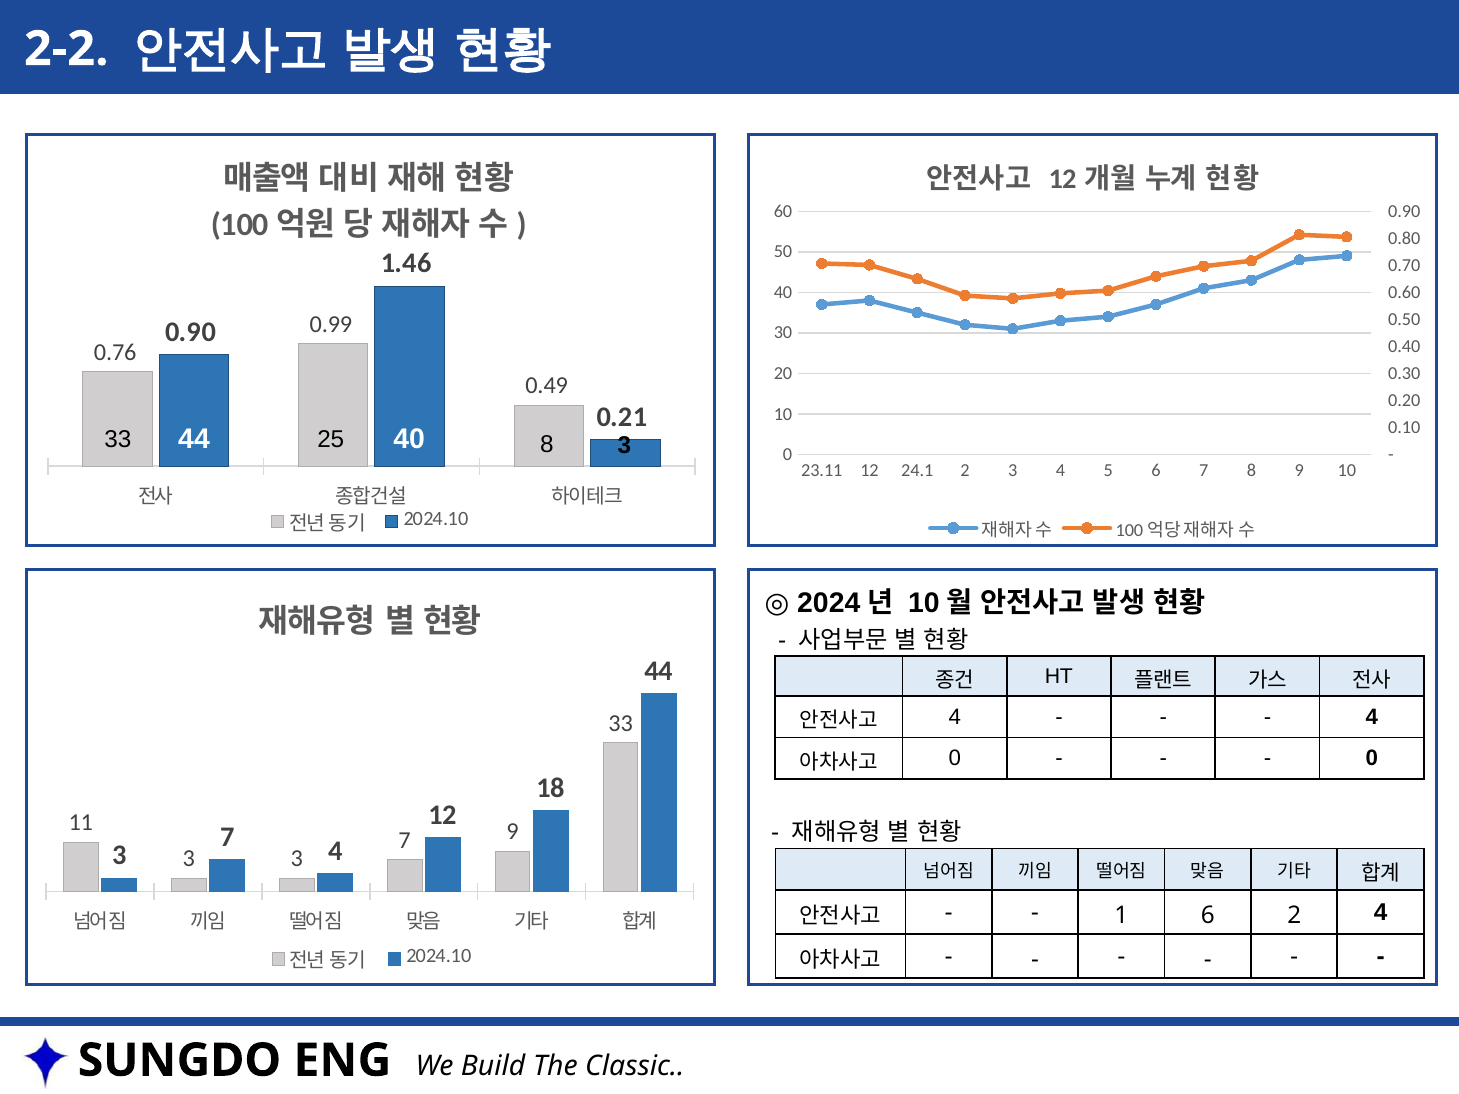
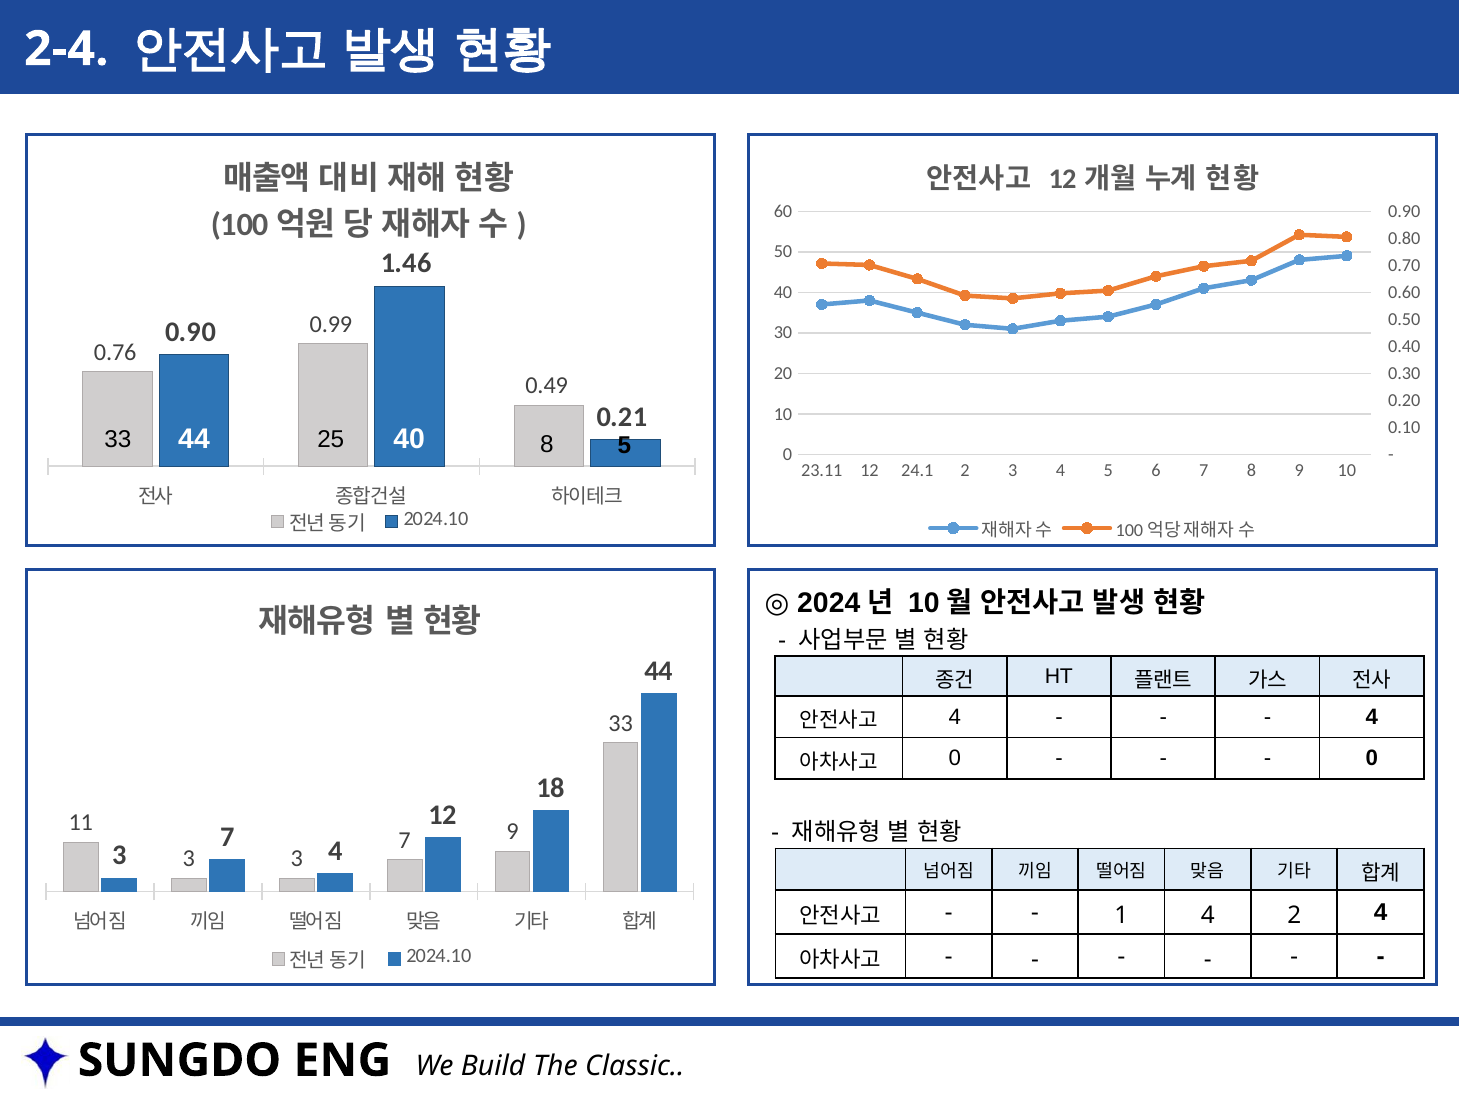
2-2: 2-2 -> 2-4 (66, 49)
8 3: 3 -> 5 (624, 445)
1 6: 6 -> 4 (1208, 915)
